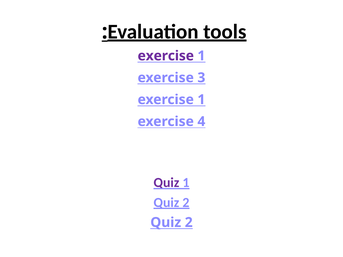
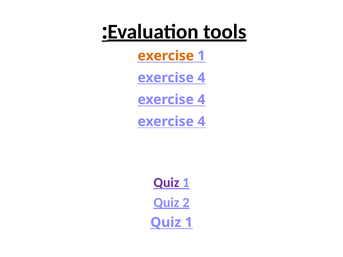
exercise colour: purple -> orange (166, 56)
3: 3 -> 4 (201, 78)
1: 1 -> 4 (201, 100)
2: 2 -> 1 (189, 223)
